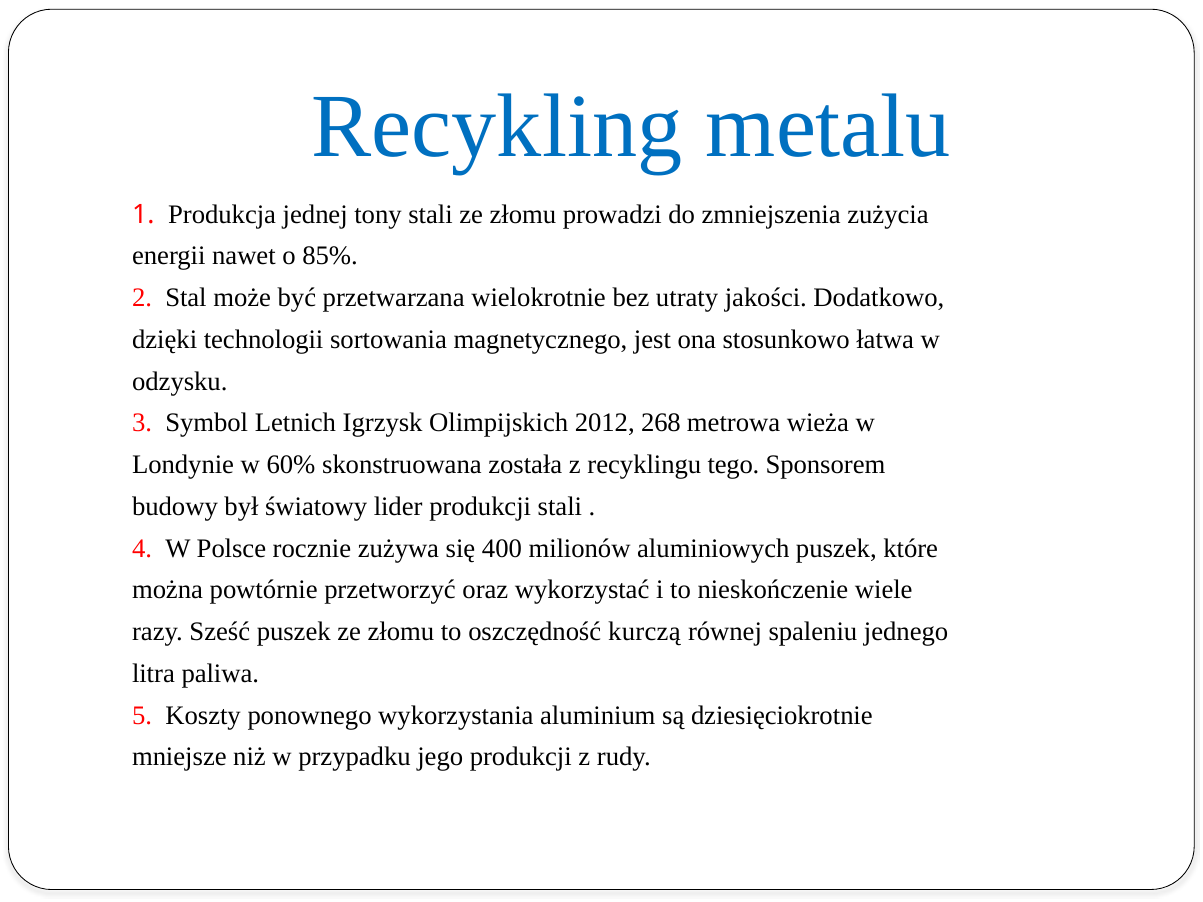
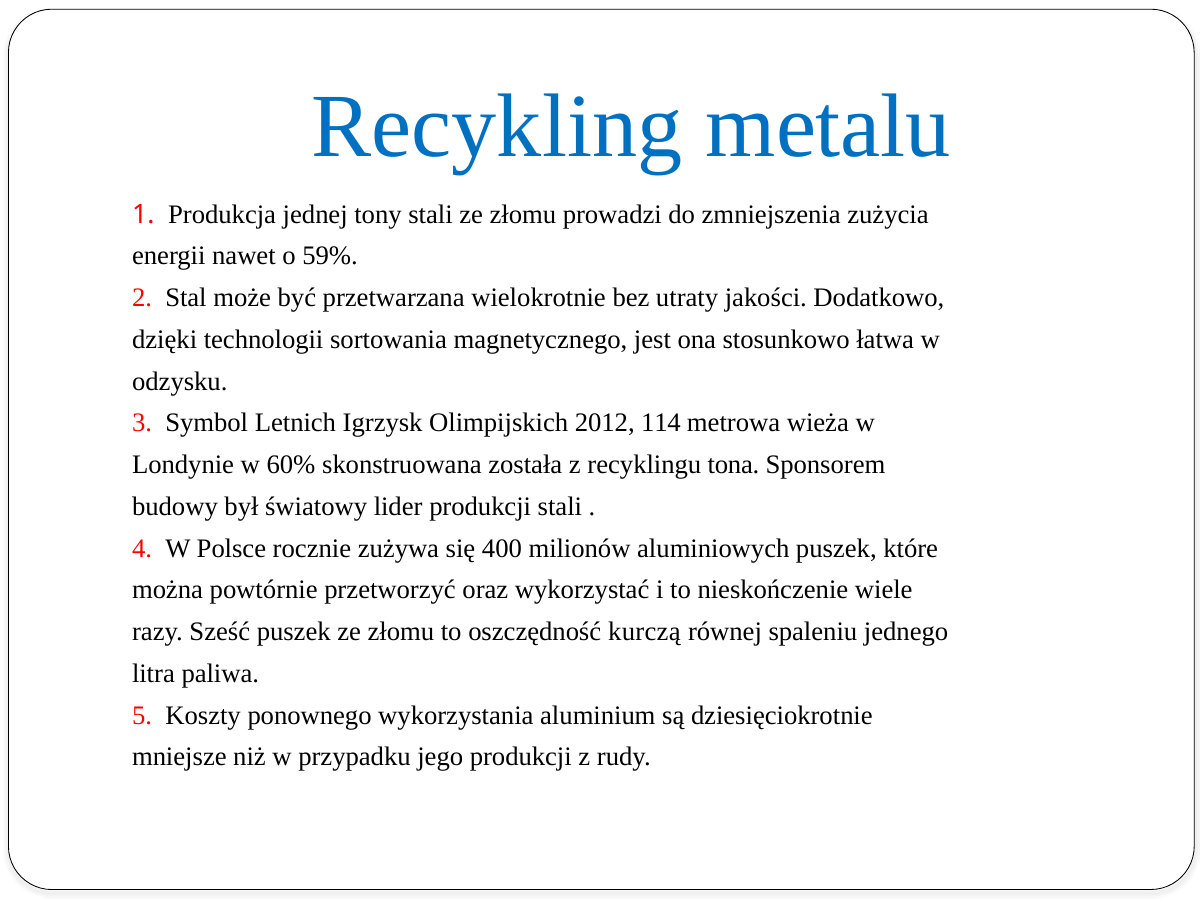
85%: 85% -> 59% (330, 256)
268: 268 -> 114 (661, 423)
tego: tego -> tona (733, 465)
